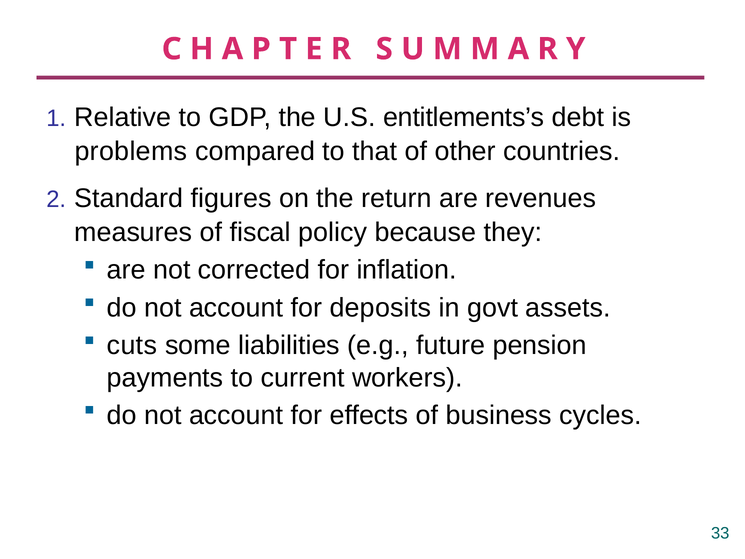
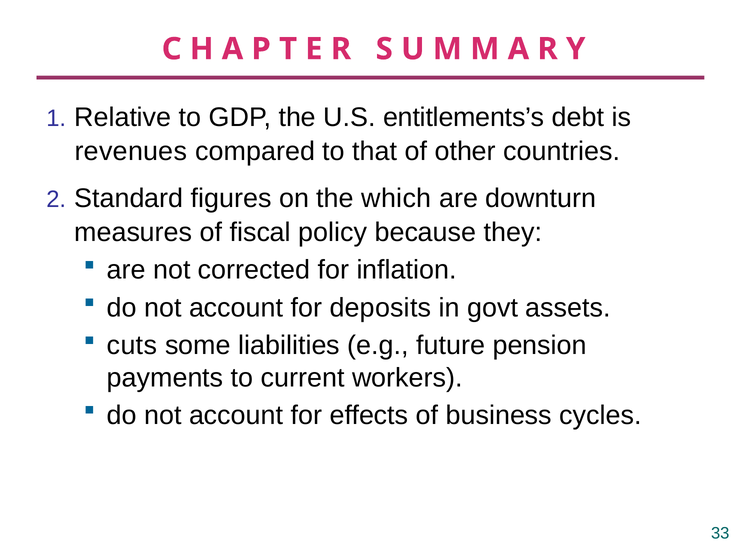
problems: problems -> revenues (131, 151)
return: return -> which (396, 198)
revenues: revenues -> downturn (541, 198)
